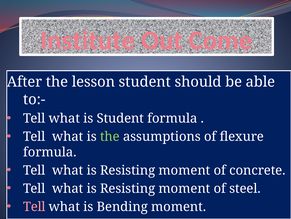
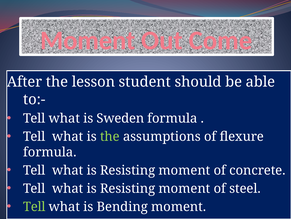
Institute: Institute -> Moment (88, 40)
is Student: Student -> Sweden (120, 118)
Tell colour: pink -> light green (34, 206)
